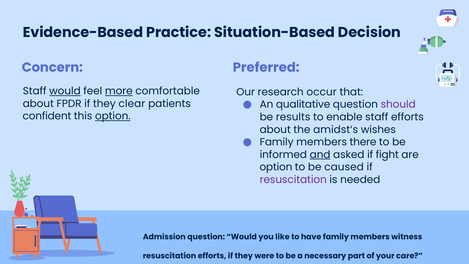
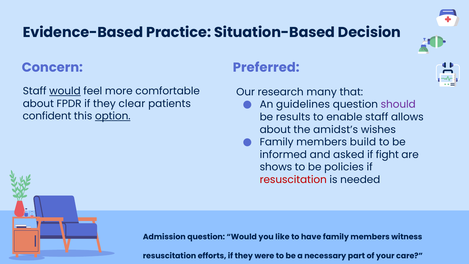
more underline: present -> none (119, 91)
occur: occur -> many (322, 92)
qualitative: qualitative -> guidelines (303, 104)
staff efforts: efforts -> allows (407, 117)
there: there -> build (363, 142)
and underline: present -> none (320, 154)
option: option -> shows (276, 167)
caused: caused -> policies (344, 167)
resuscitation colour: purple -> red (293, 179)
